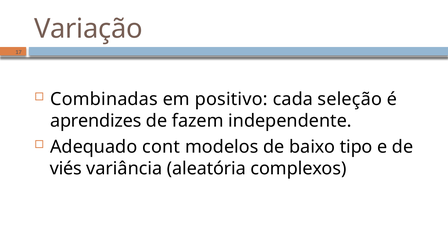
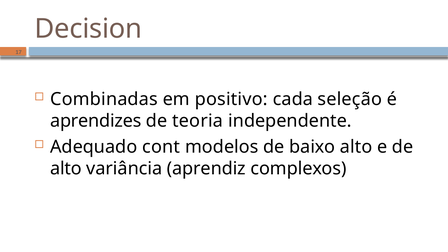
Variação: Variação -> Decision (88, 29)
fazem: fazem -> teoria (198, 121)
baixo tipo: tipo -> alto (356, 147)
viés: viés -> alto (66, 169)
aleatória: aleatória -> aprendiz (206, 169)
